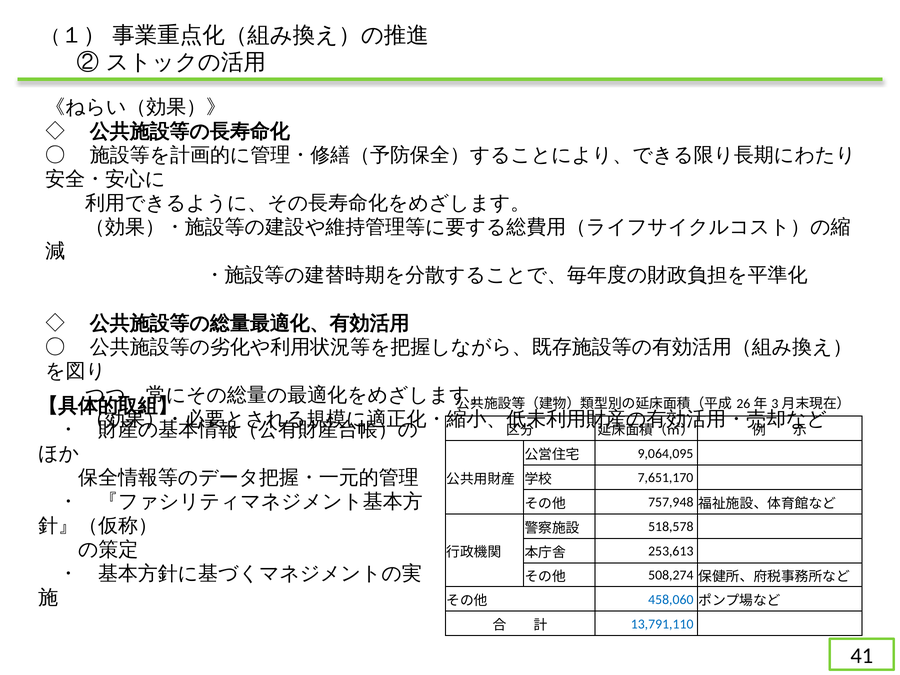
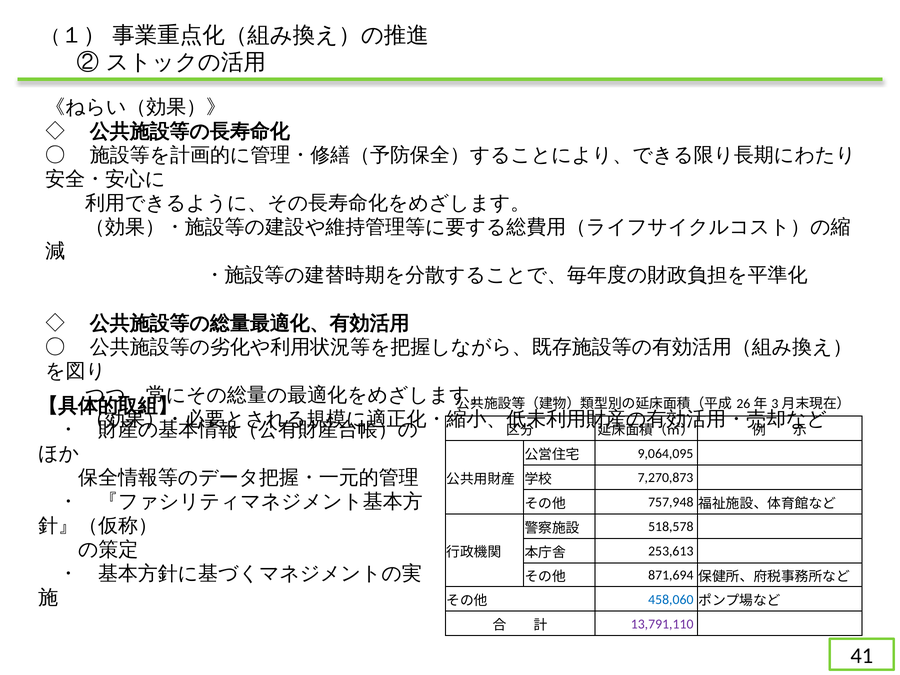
7,651,170: 7,651,170 -> 7,270,873 (665, 478)
508,274: 508,274 -> 871,694 (671, 575)
13,791,110 colour: blue -> purple (662, 624)
